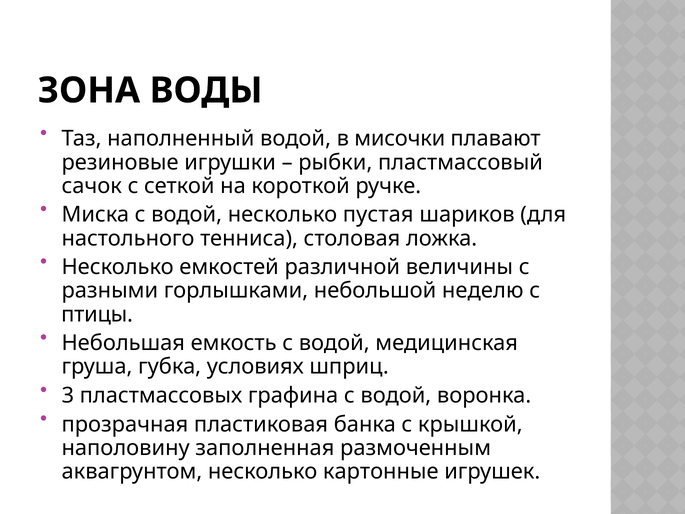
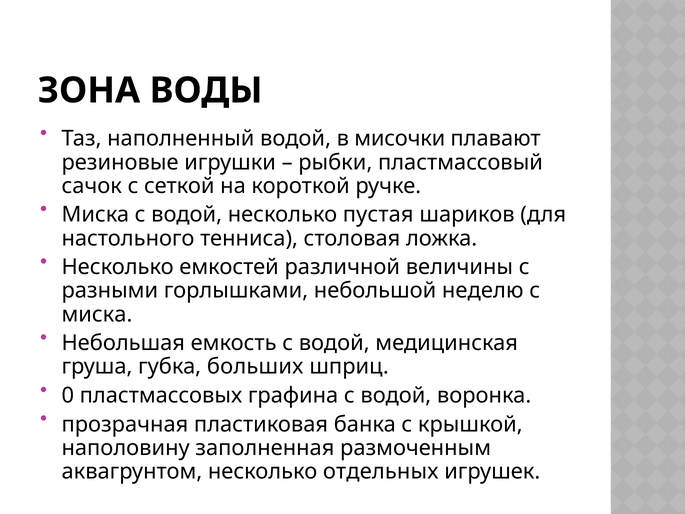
птицы: птицы -> миска (97, 314)
условиях: условиях -> больших (255, 367)
3: 3 -> 0 (68, 395)
картонные: картонные -> отдельных (381, 471)
